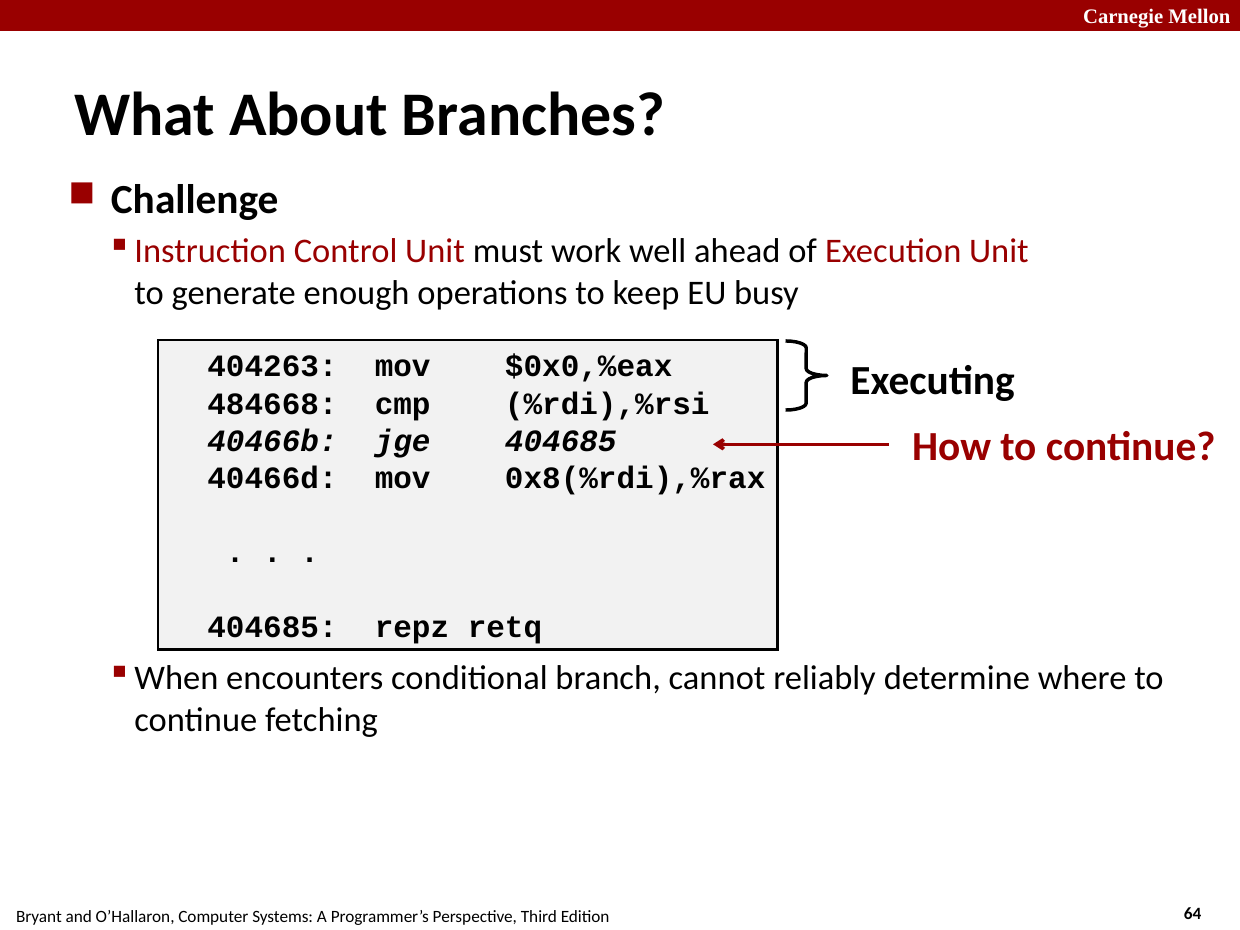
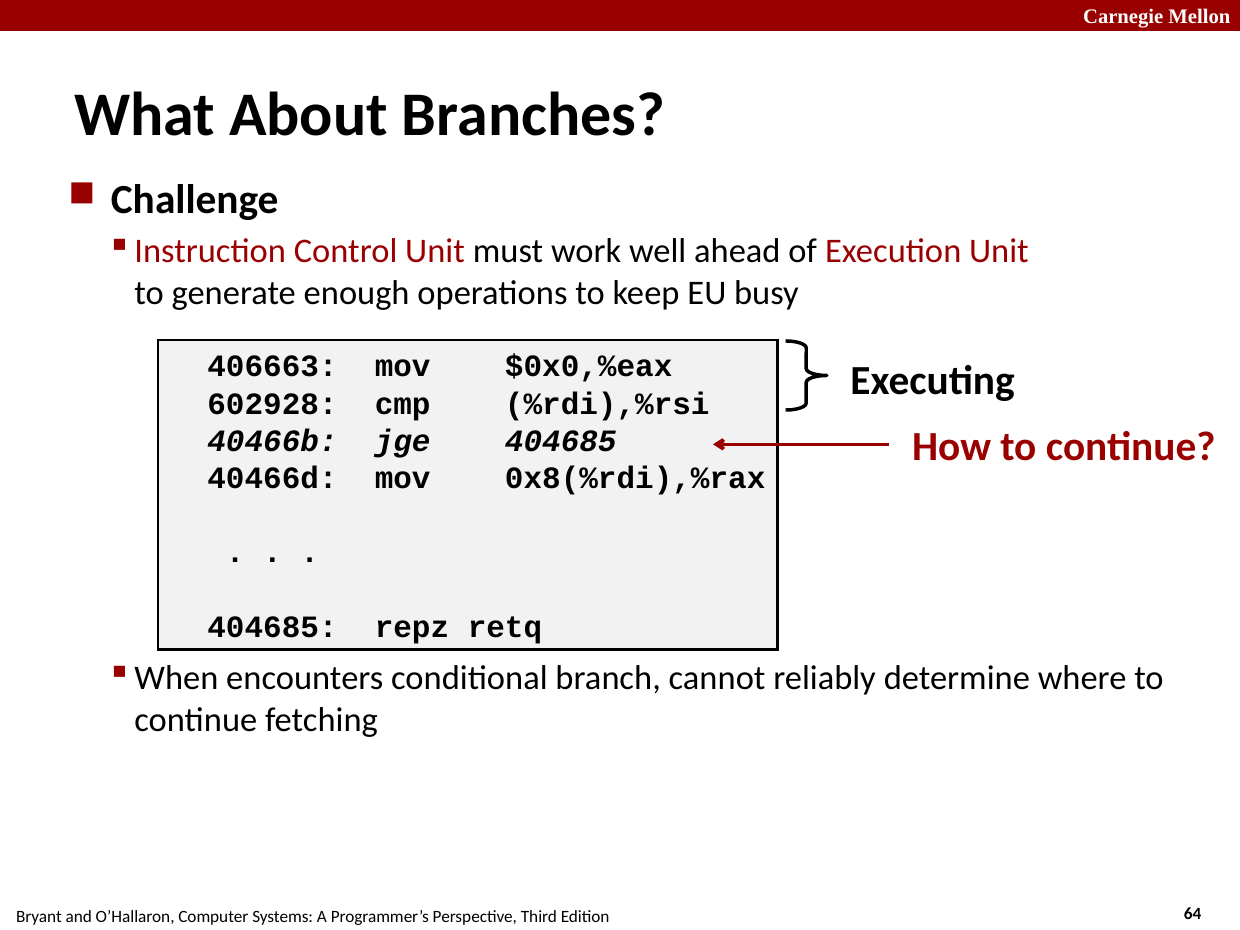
404263: 404263 -> 406663 (272, 367)
484668: 484668 -> 602928 (272, 404)
